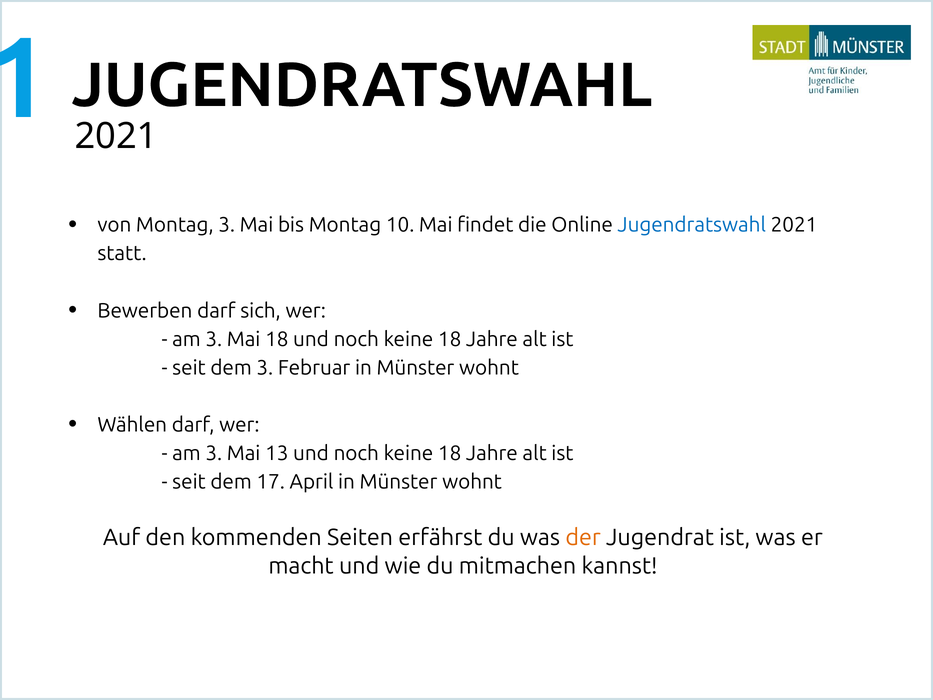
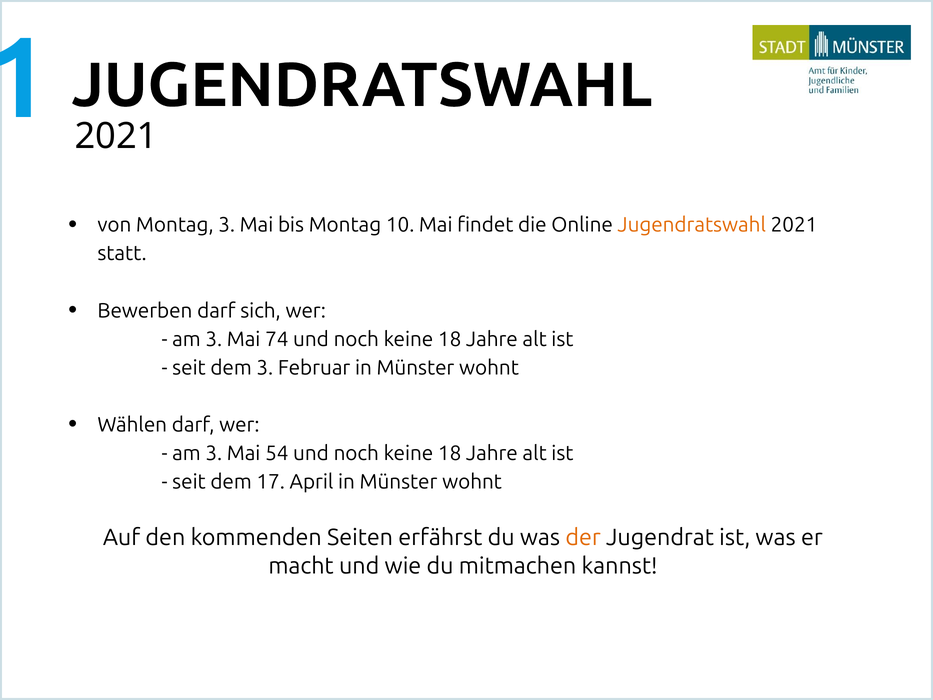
Jugendratswahl colour: blue -> orange (692, 225)
Mai 18: 18 -> 74 (277, 339)
13: 13 -> 54 (277, 453)
